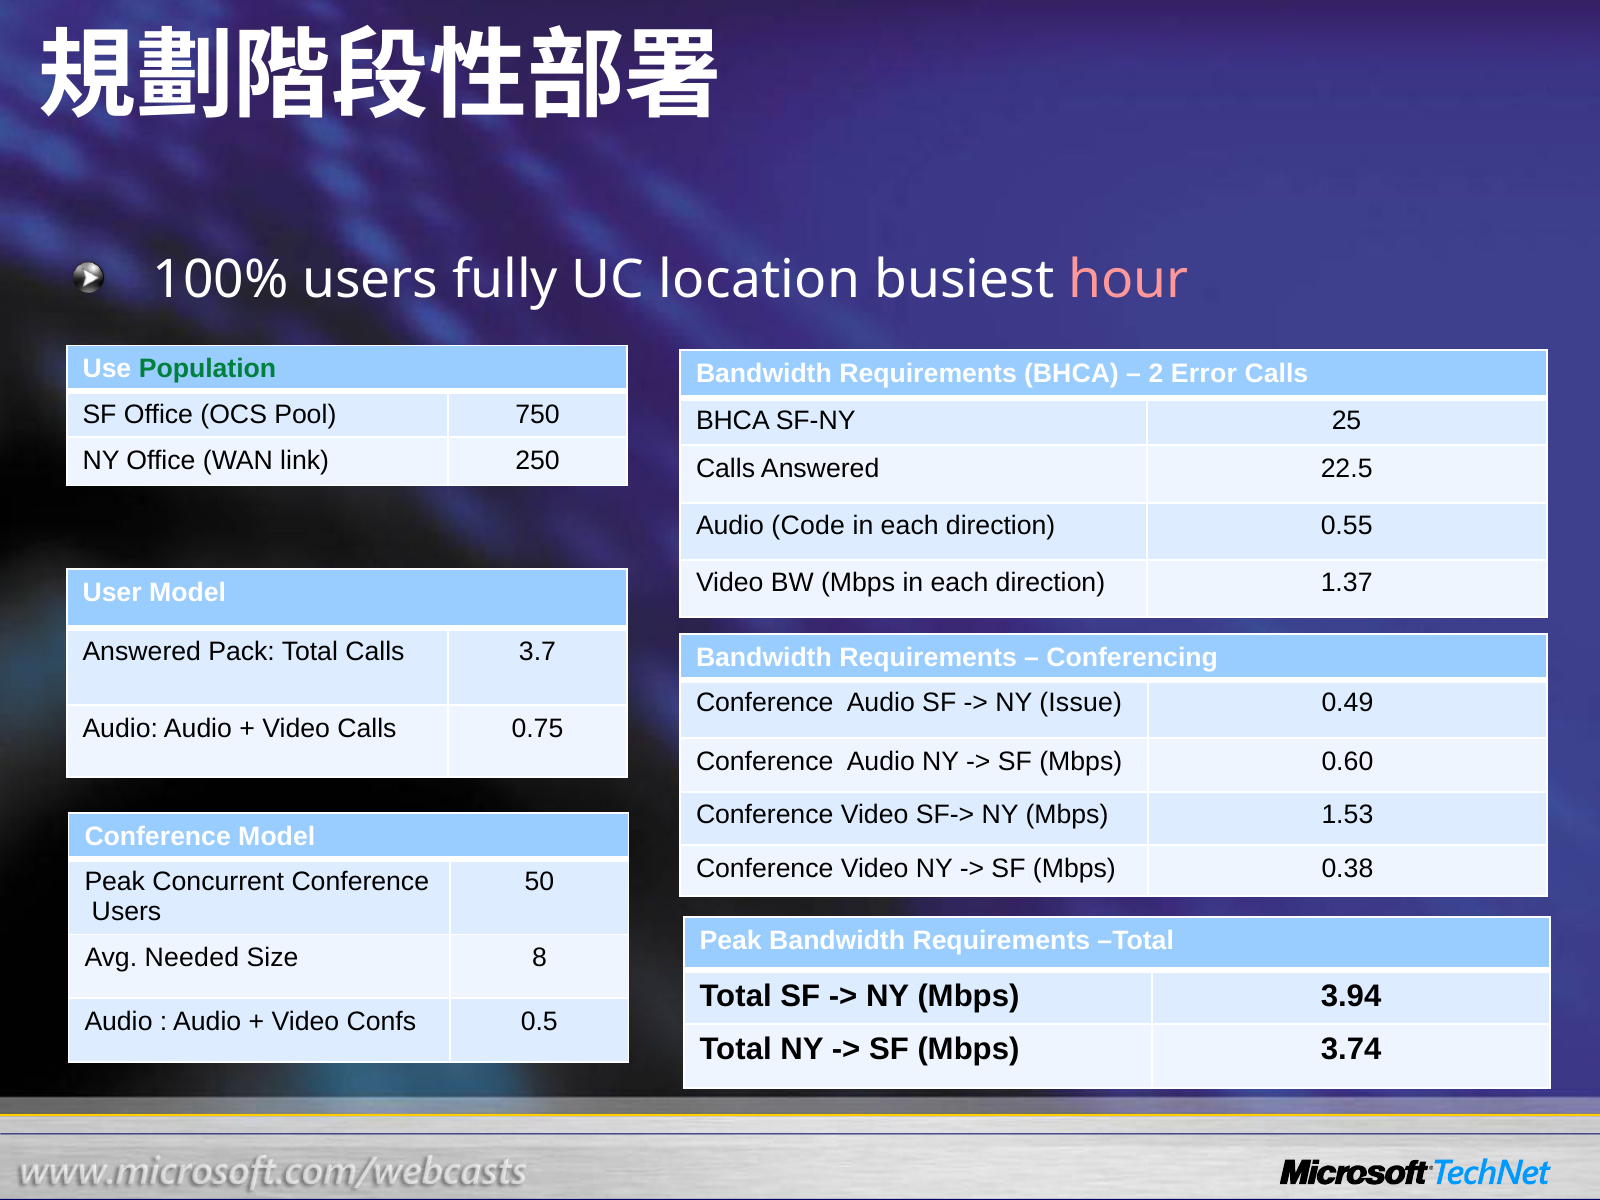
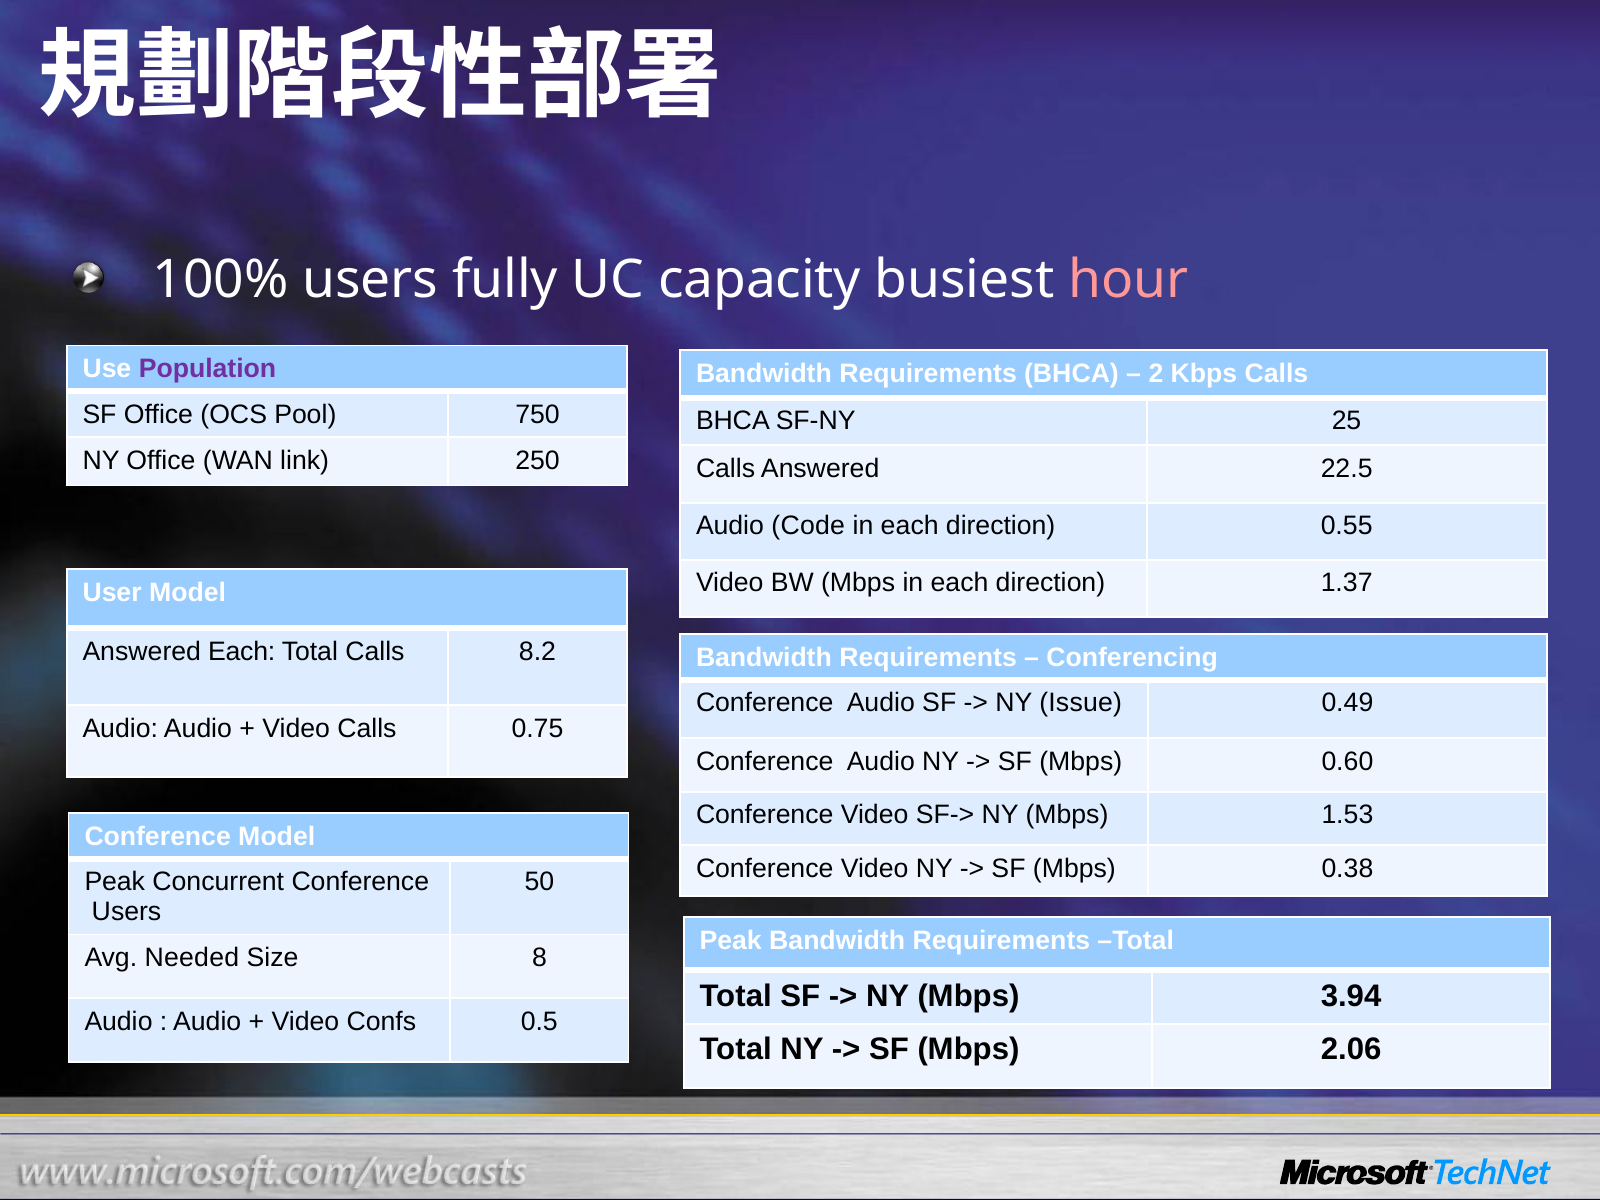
location: location -> capacity (760, 280)
Population colour: green -> purple (207, 369)
Error: Error -> Kbps (1204, 374)
Answered Pack: Pack -> Each (242, 652)
3.7: 3.7 -> 8.2 (537, 652)
3.74: 3.74 -> 2.06 (1351, 1050)
